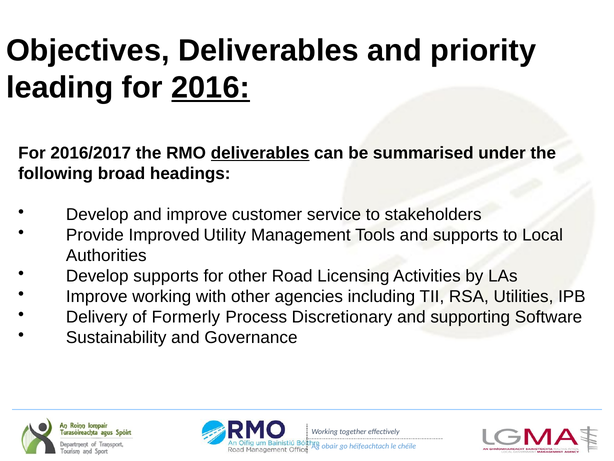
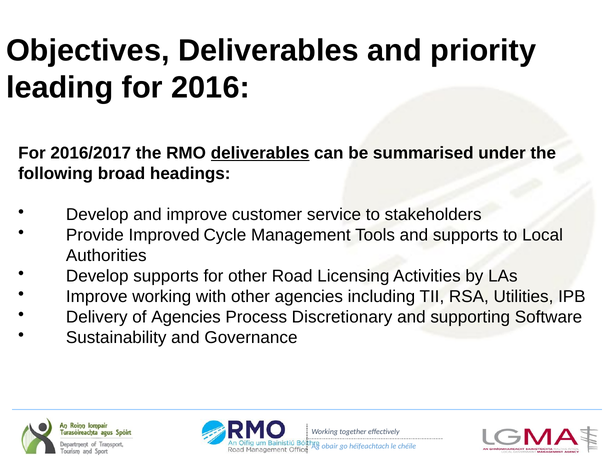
2016 underline: present -> none (211, 88)
Utility: Utility -> Cycle (225, 235)
of Formerly: Formerly -> Agencies (186, 317)
